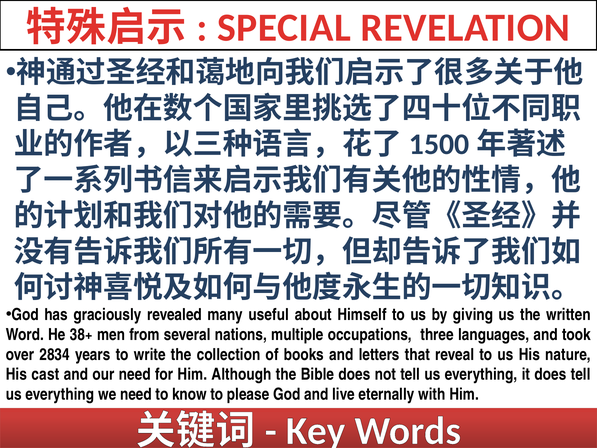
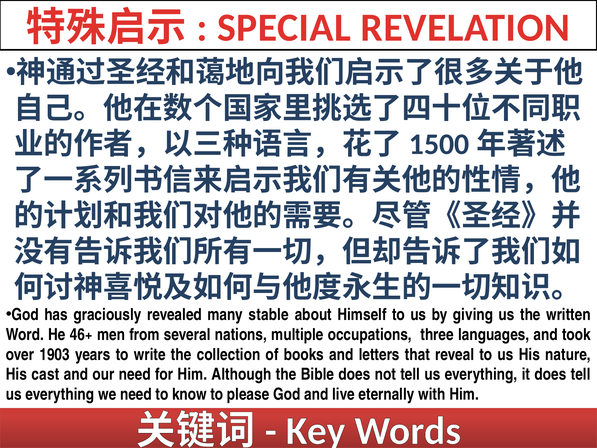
useful: useful -> stable (269, 315)
38+: 38+ -> 46+ (81, 334)
2834: 2834 -> 1903 (55, 354)
